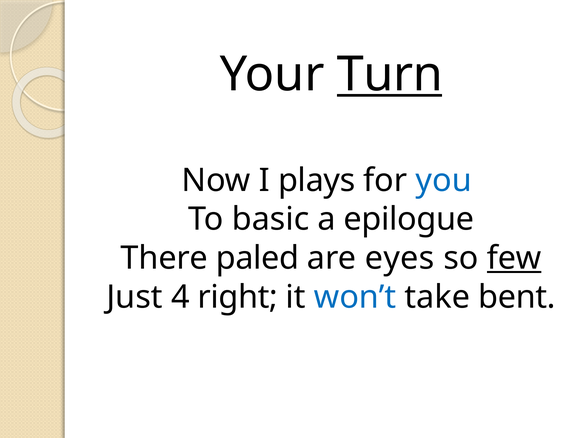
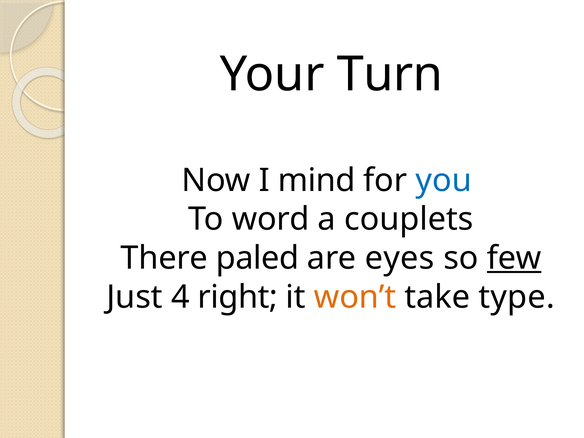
Turn underline: present -> none (390, 74)
plays: plays -> mind (317, 180)
basic: basic -> word (271, 219)
epilogue: epilogue -> couplets (409, 219)
won’t colour: blue -> orange (355, 297)
bent: bent -> type (517, 297)
